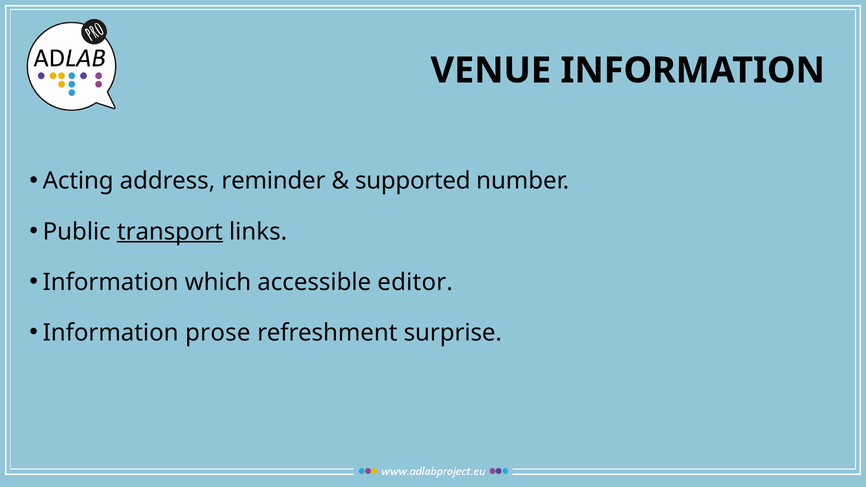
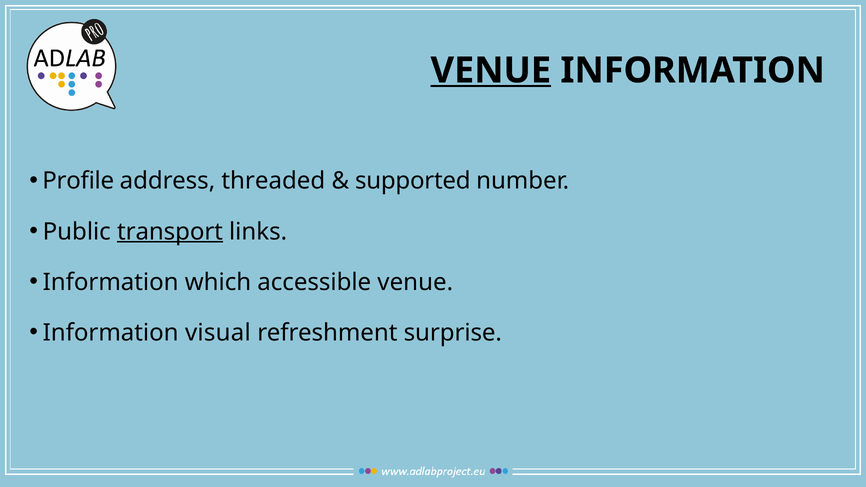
VENUE underline: none -> present (491, 70)
Acting: Acting -> Profile (78, 181)
reminder: reminder -> threaded (273, 181)
accessible editor: editor -> venue (415, 282)
prose: prose -> visual (218, 333)
